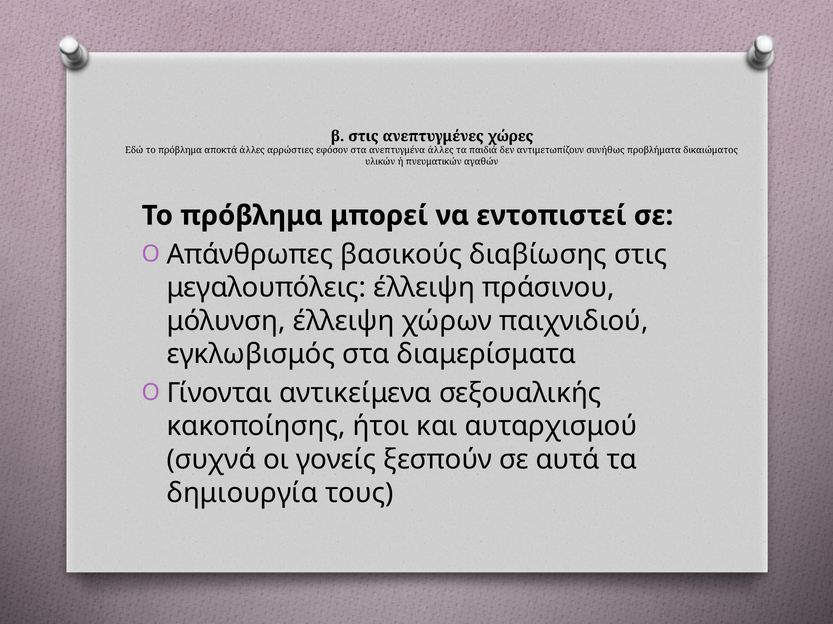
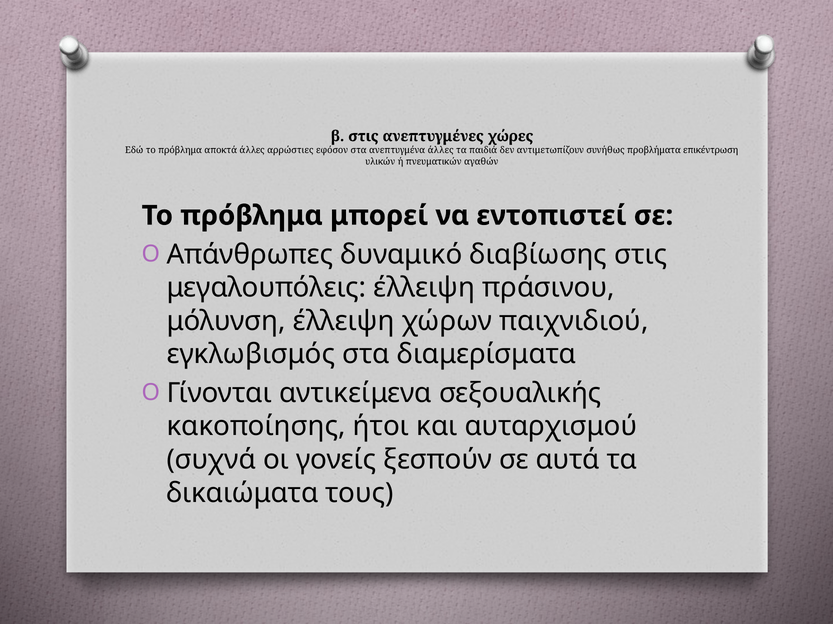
δικαιώματος: δικαιώματος -> επικέντρωση (711, 151)
βασικούς: βασικούς -> δυναμικό (401, 255)
δημιουργία: δημιουργία -> δικαιώματα (243, 493)
